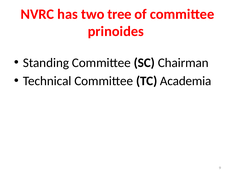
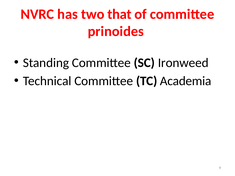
tree: tree -> that (119, 14)
Chairman: Chairman -> Ironweed (183, 63)
